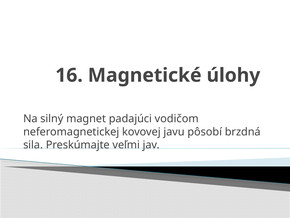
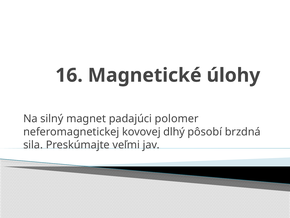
vodičom: vodičom -> polomer (177, 118)
javu: javu -> dlhý (174, 131)
